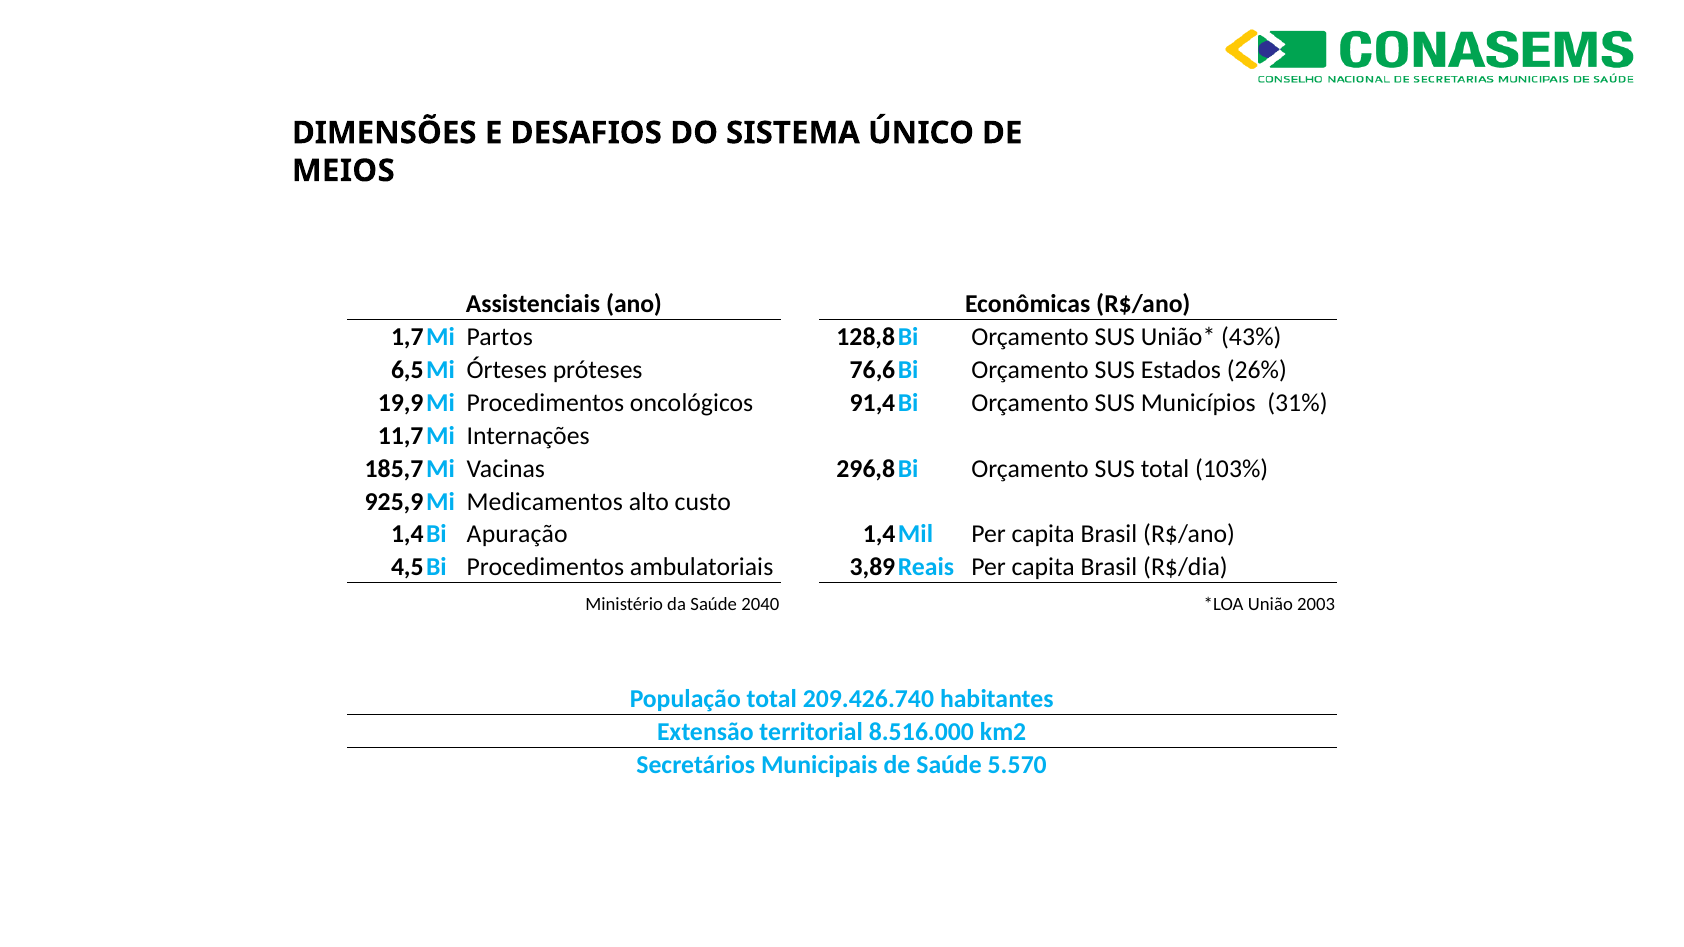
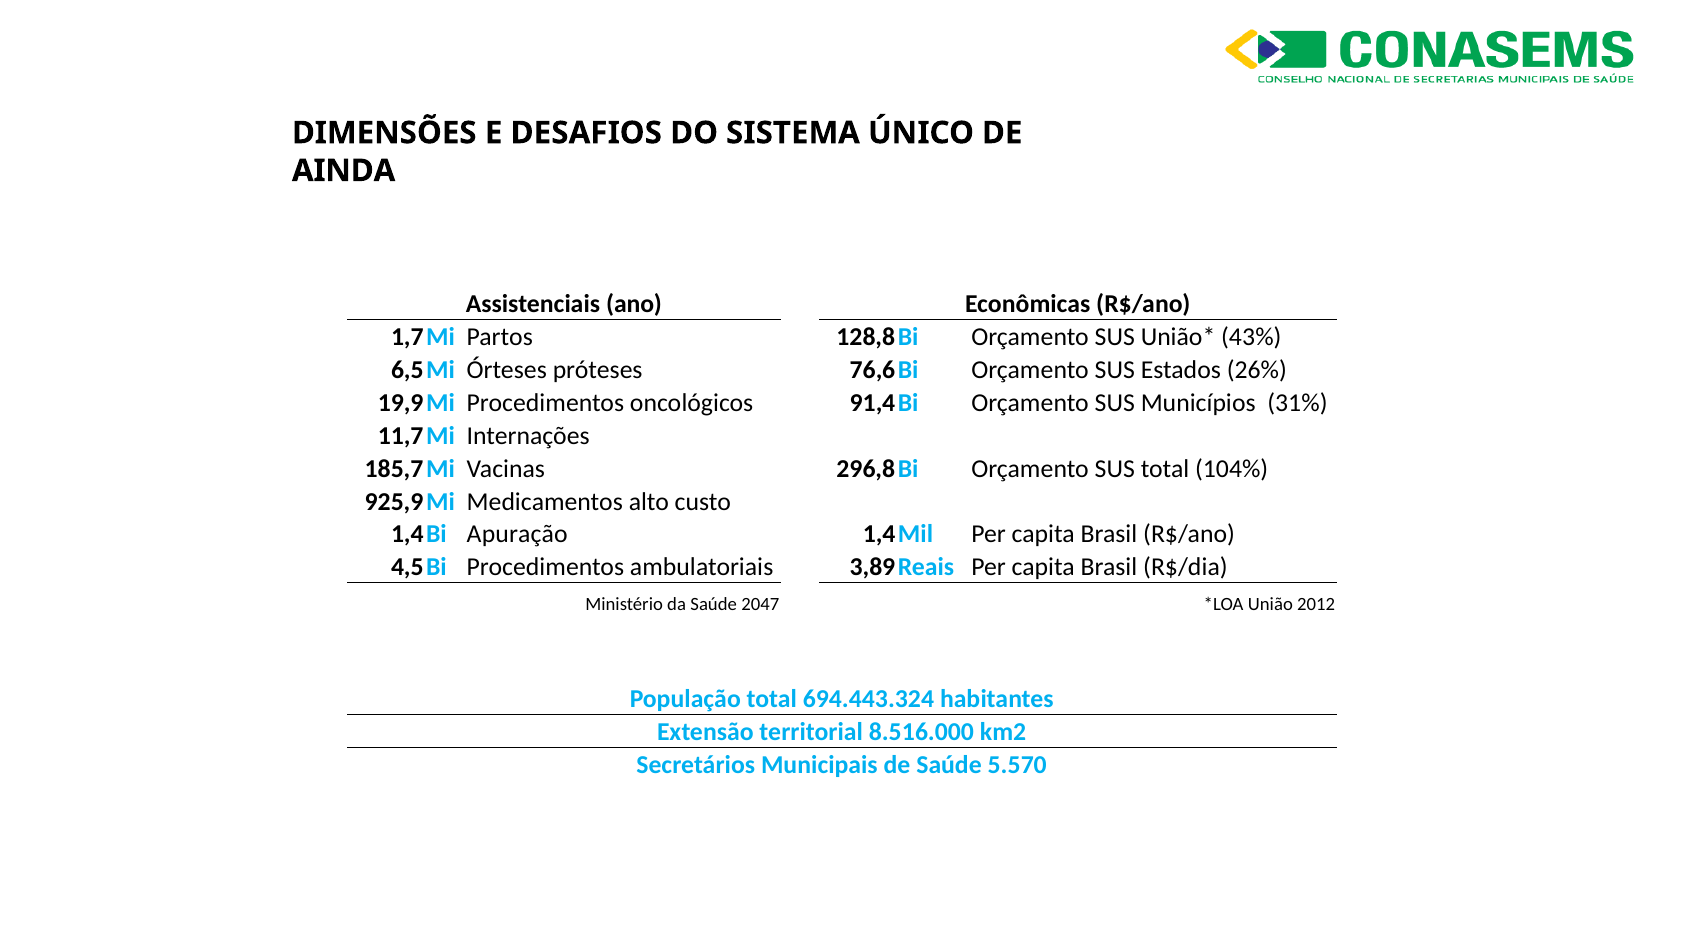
MEIOS: MEIOS -> AINDA (344, 171)
103%: 103% -> 104% (1232, 469)
2040: 2040 -> 2047 (760, 605)
2003: 2003 -> 2012 (1316, 605)
209.426.740: 209.426.740 -> 694.443.324 (868, 699)
